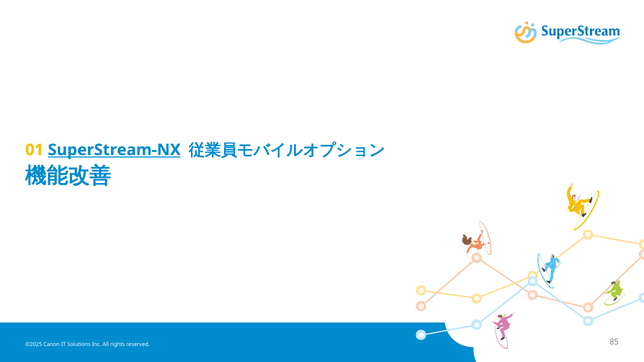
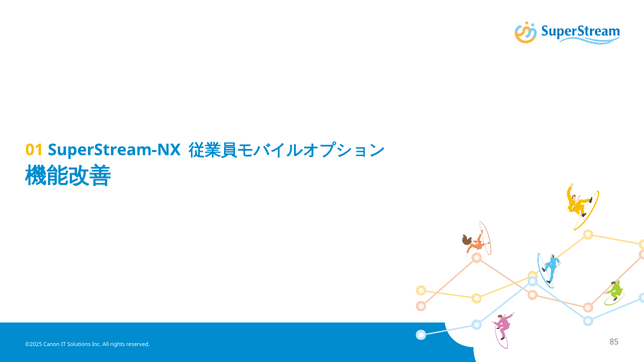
SuperStream-NX underline: present -> none (114, 150)
